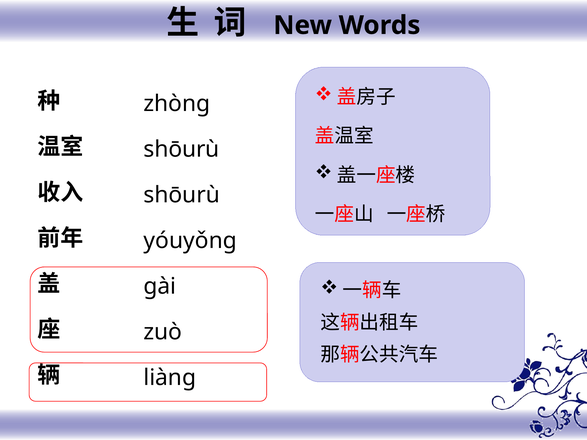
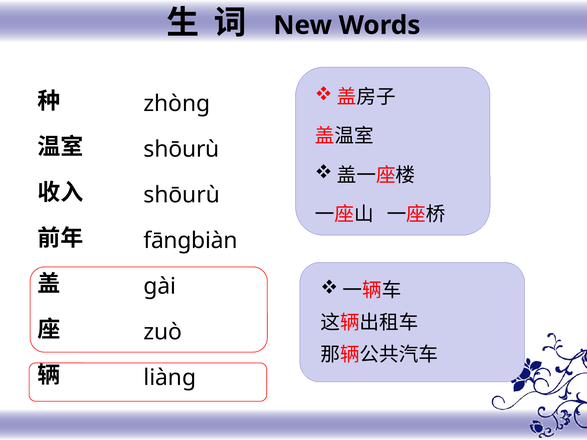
yóuyǒnɡ: yóuyǒnɡ -> fānɡbiàn (190, 241)
